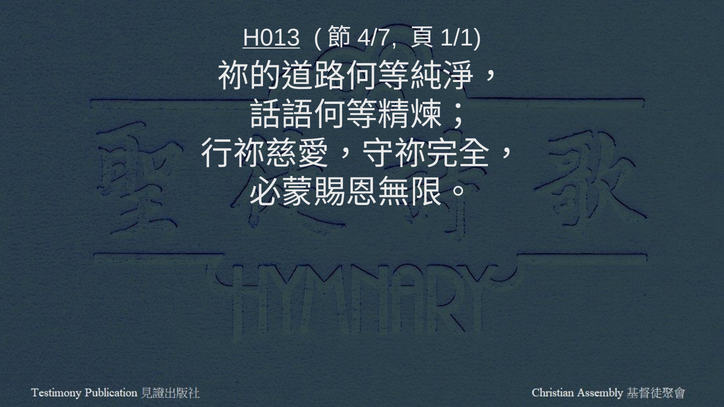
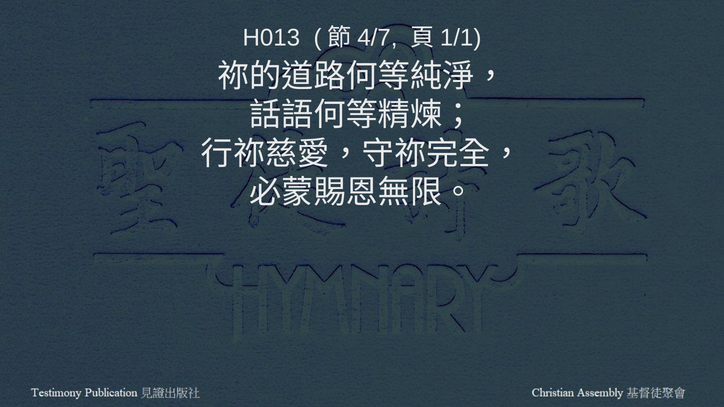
H013 underline: present -> none (271, 38)
